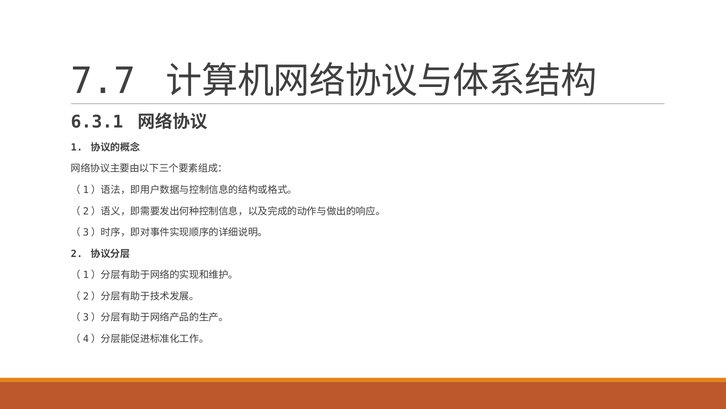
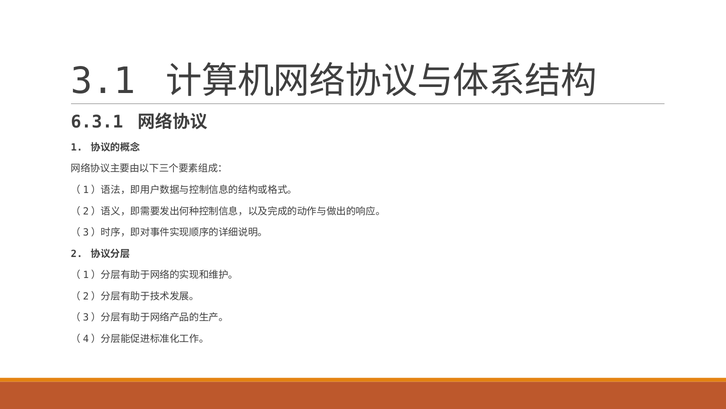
7.7: 7.7 -> 3.1 (103, 81)
